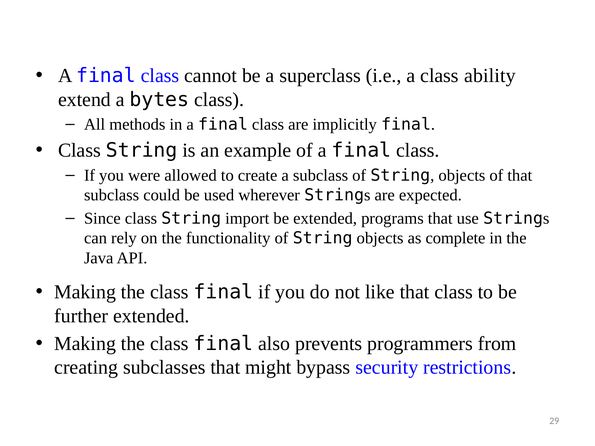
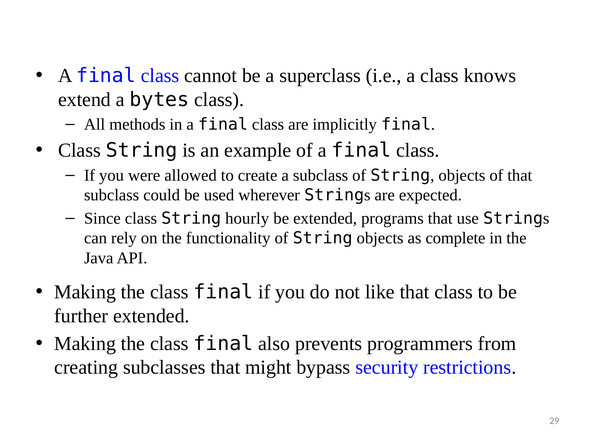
ability: ability -> knows (490, 76)
import: import -> hourly (247, 218)
